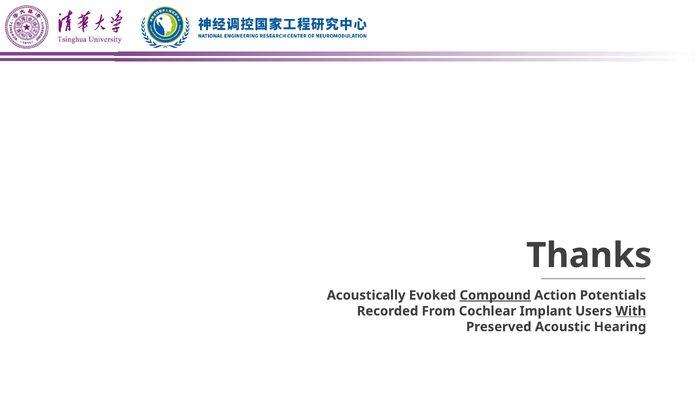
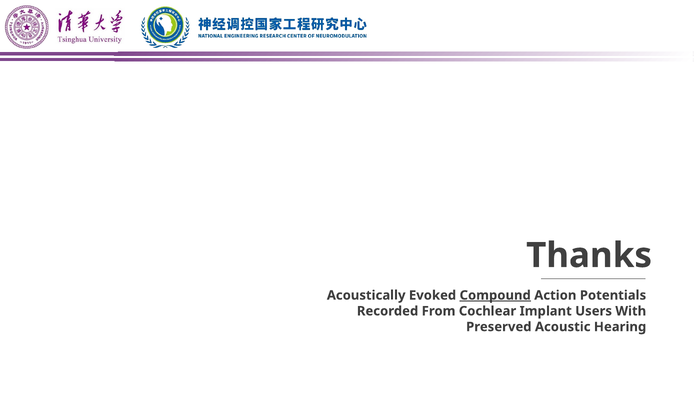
With underline: present -> none (631, 311)
